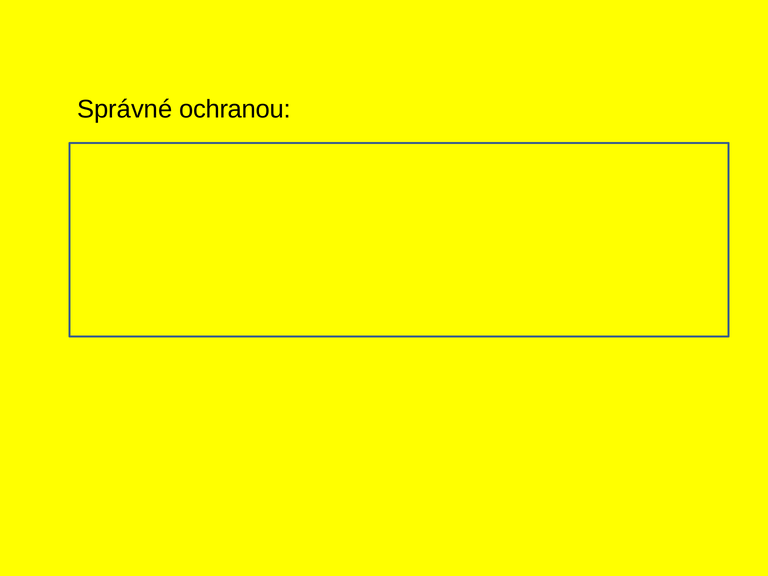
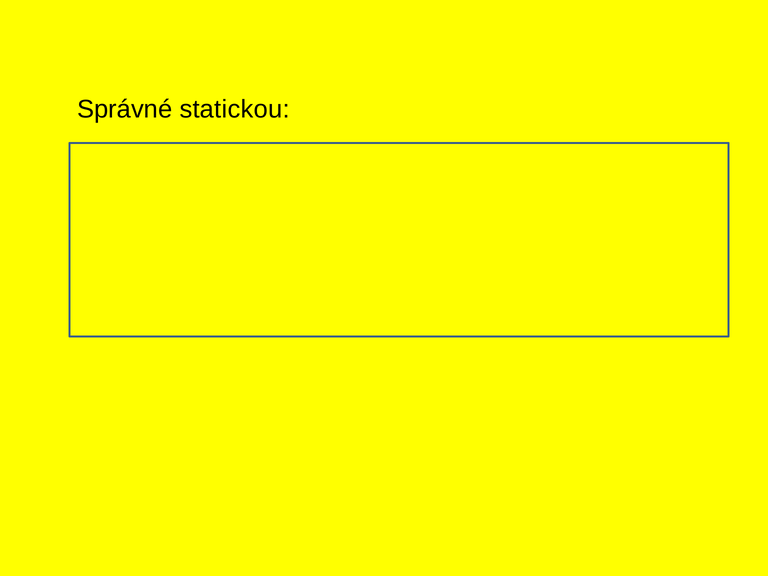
ochranou: ochranou -> statickou (235, 109)
